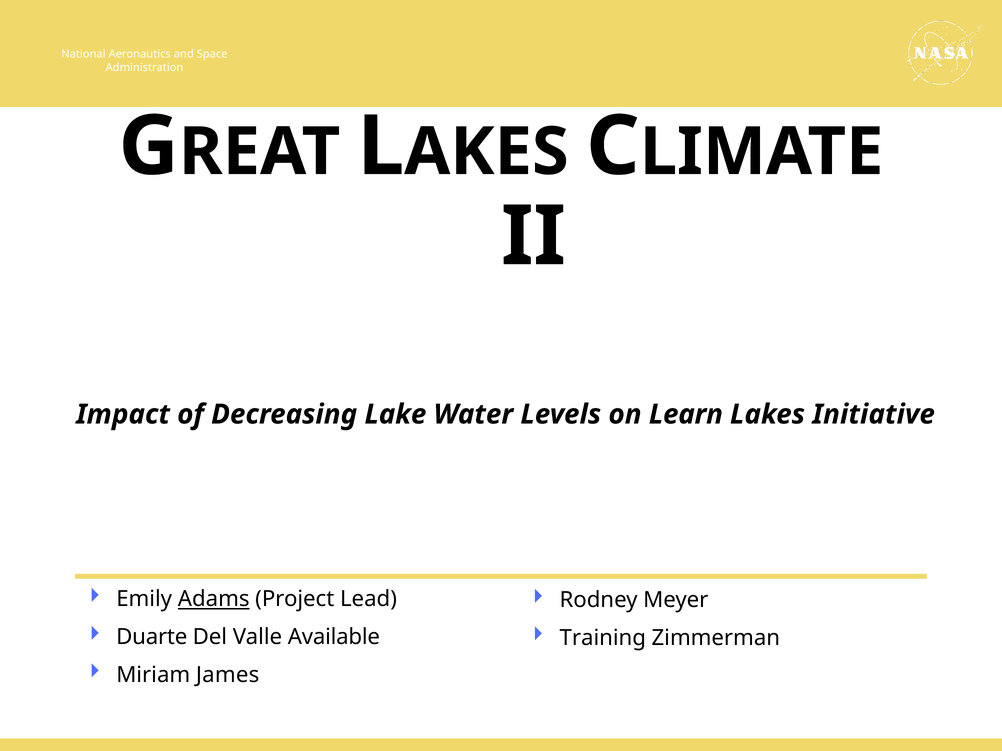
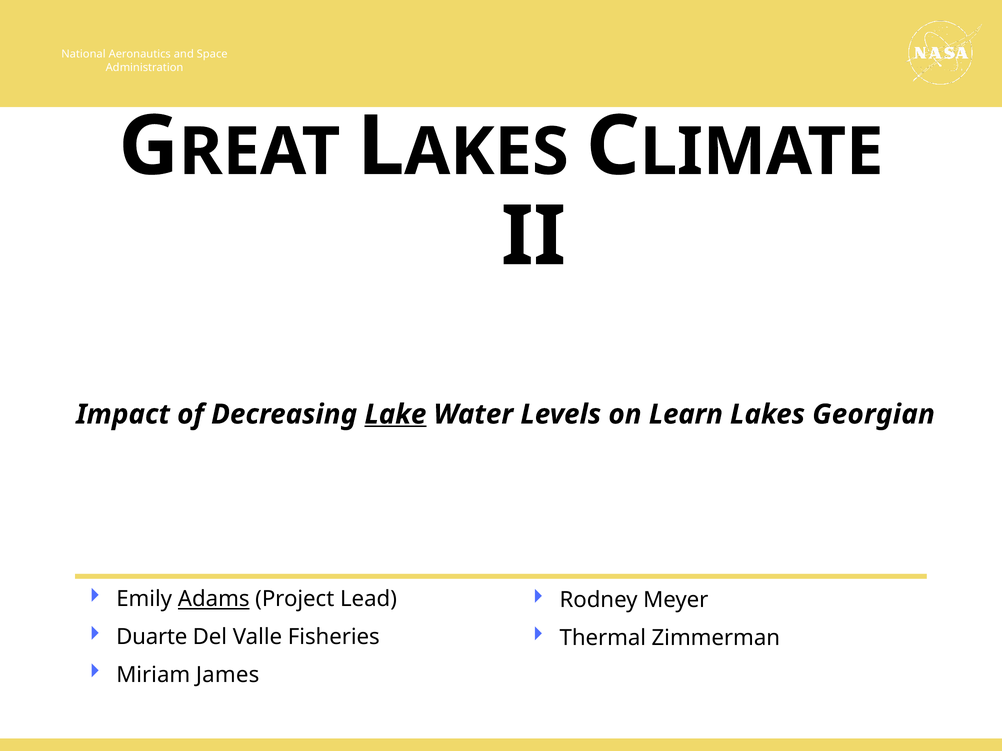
Lake underline: none -> present (395, 415)
Initiative: Initiative -> Georgian (874, 415)
Available: Available -> Fisheries (334, 637)
Training: Training -> Thermal (603, 638)
